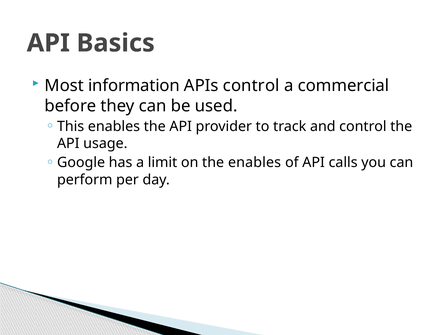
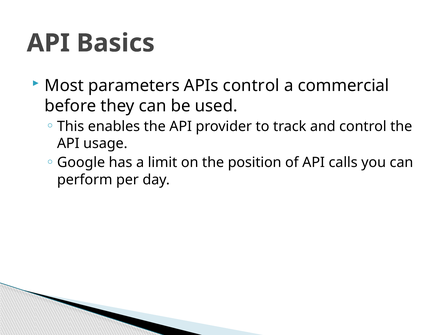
information: information -> parameters (134, 86)
the enables: enables -> position (255, 162)
